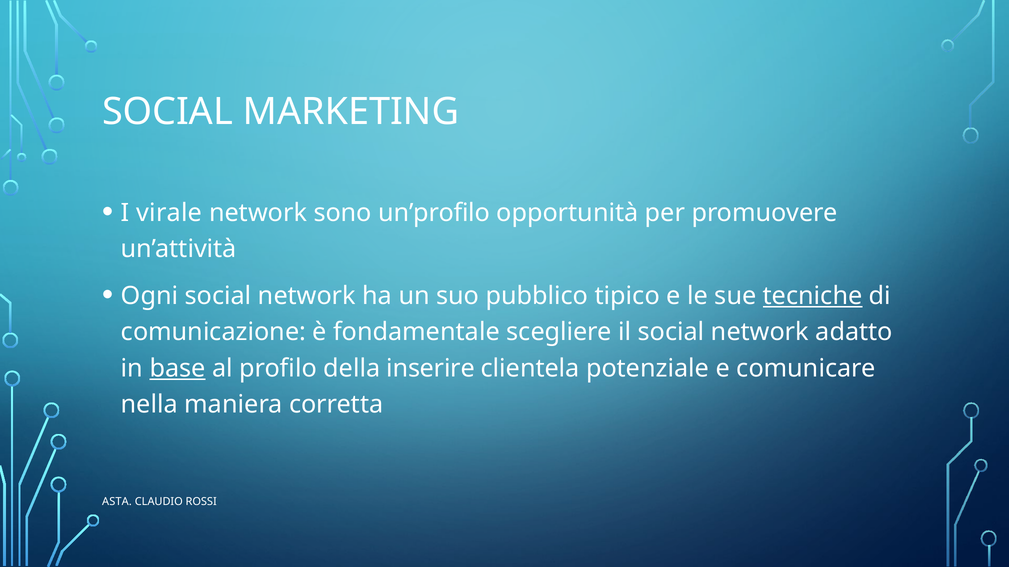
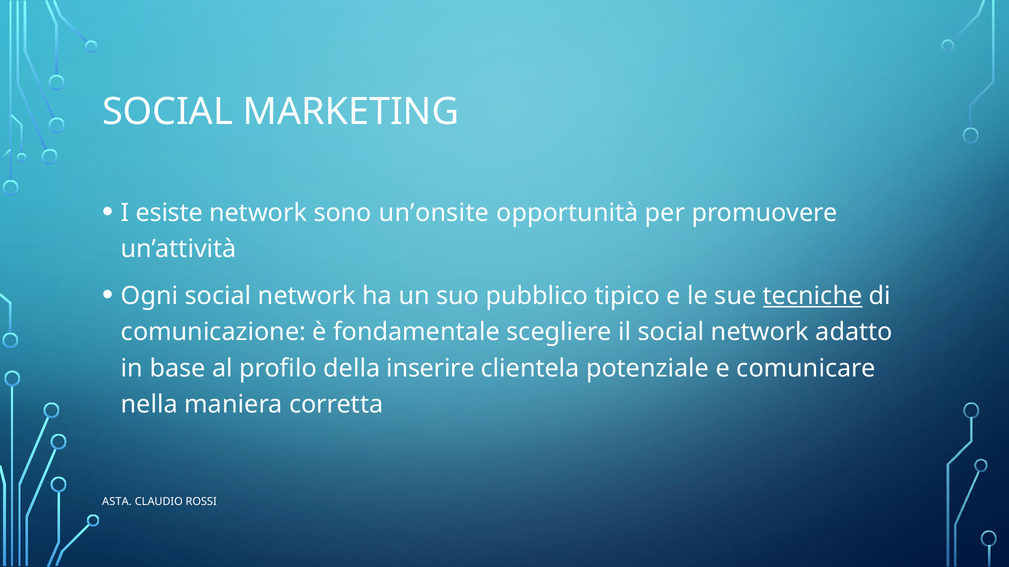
virale: virale -> esiste (169, 213)
un’profilo: un’profilo -> un’onsite (434, 213)
base underline: present -> none (178, 369)
